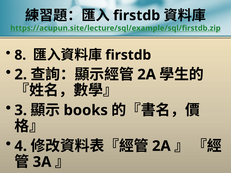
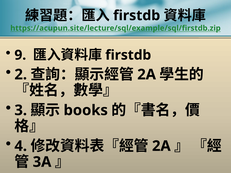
8: 8 -> 9 (20, 55)
